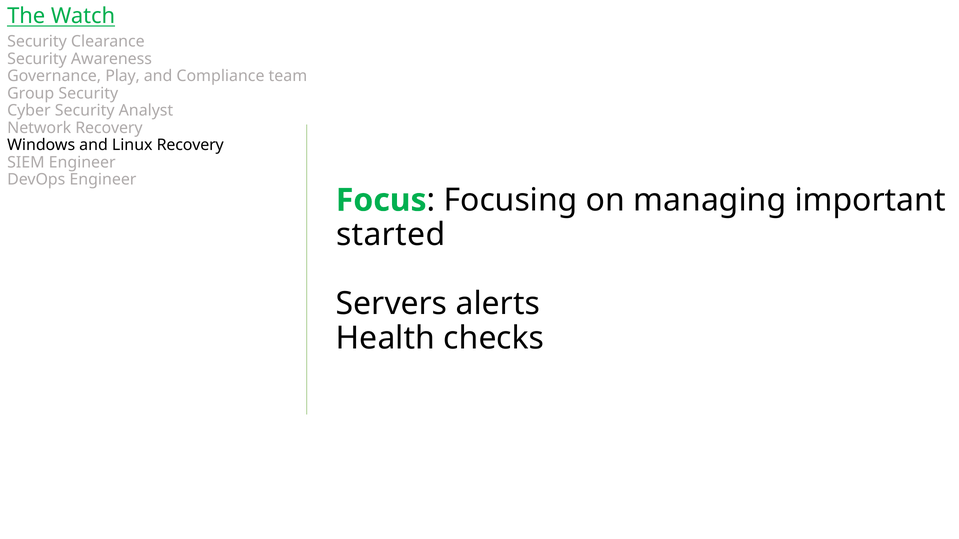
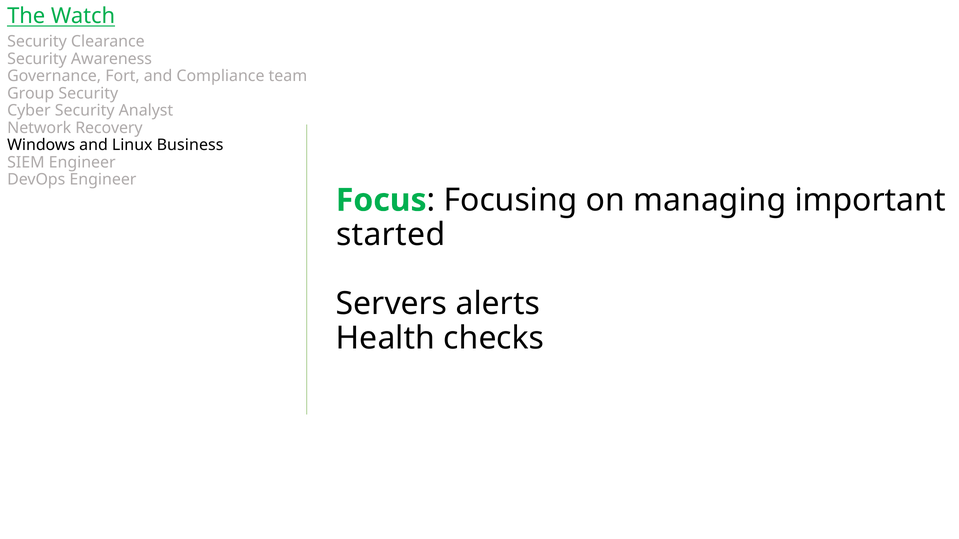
Play: Play -> Fort (122, 76)
Linux Recovery: Recovery -> Business (190, 145)
